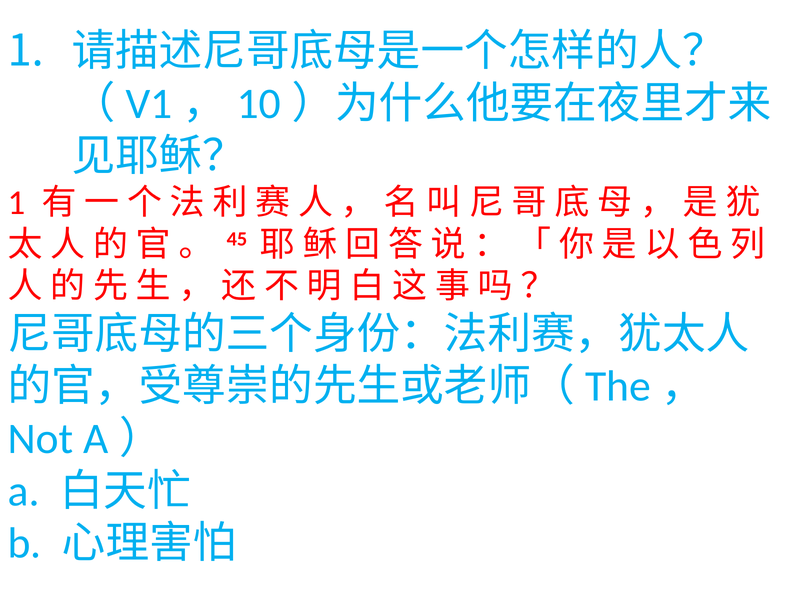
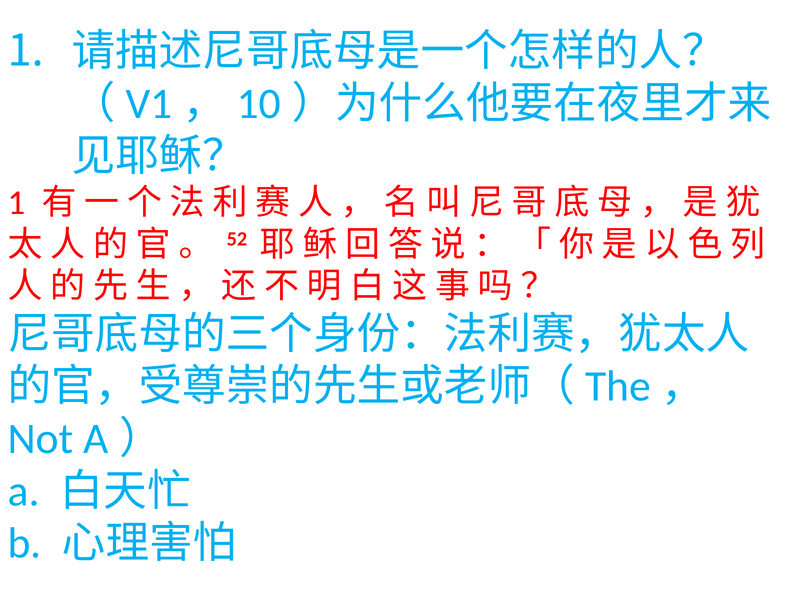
45: 45 -> 52 (237, 239)
